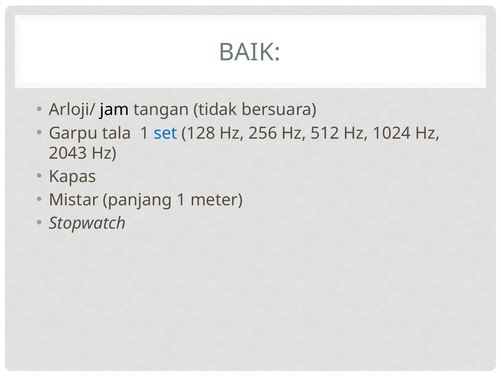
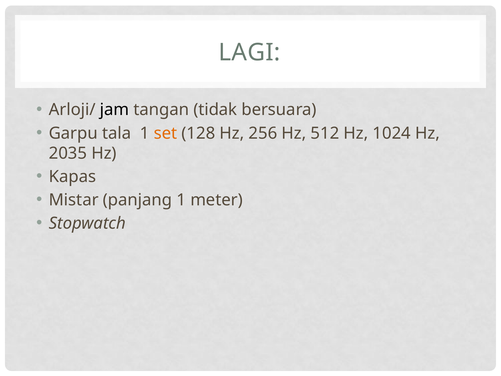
BAIK: BAIK -> LAGI (250, 53)
set colour: blue -> orange (166, 133)
2043: 2043 -> 2035 (68, 153)
